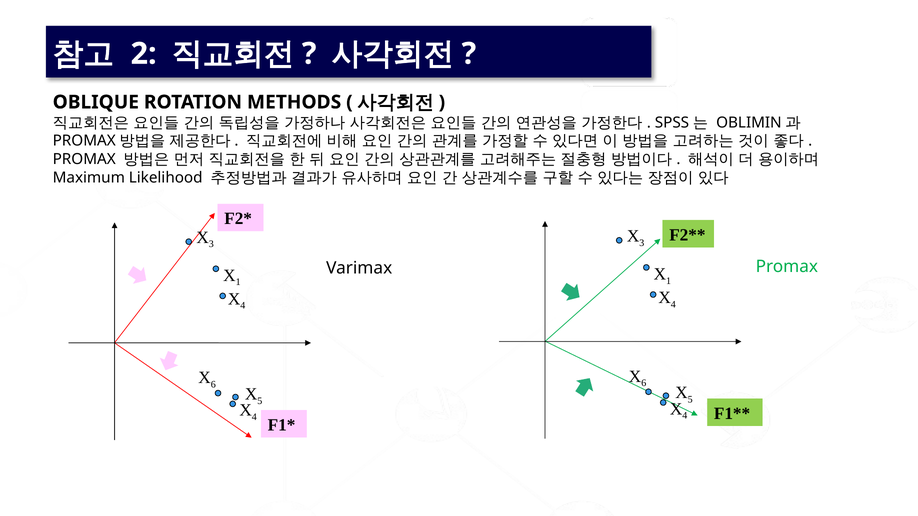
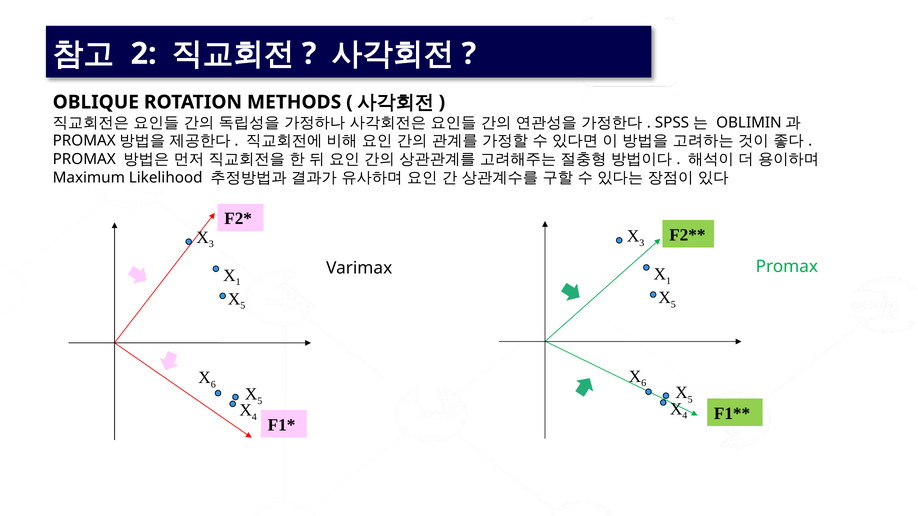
4: 4 -> 5 (673, 305)
4: 4 -> 5 (243, 306)
